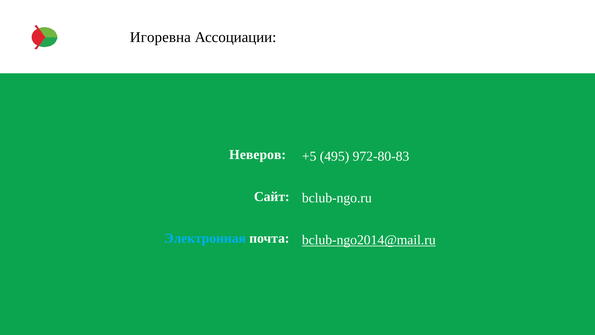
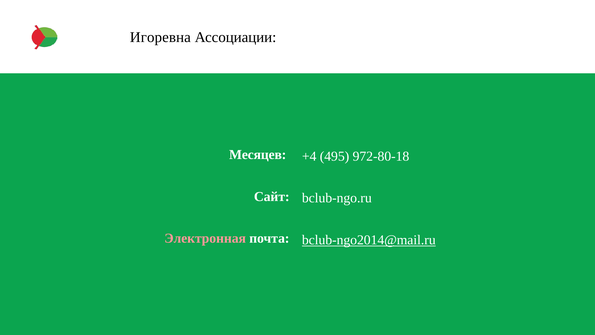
Неверов: Неверов -> Месяцев (258, 155)
+5: +5 -> +4 (309, 156)
972-80-83: 972-80-83 -> 972-80-18 (381, 156)
Электронная colour: light blue -> pink (205, 238)
